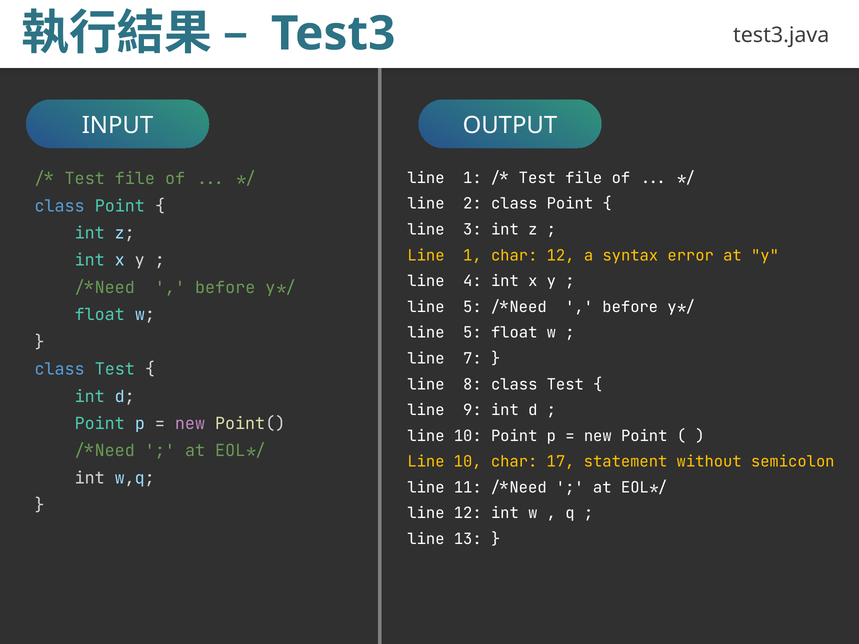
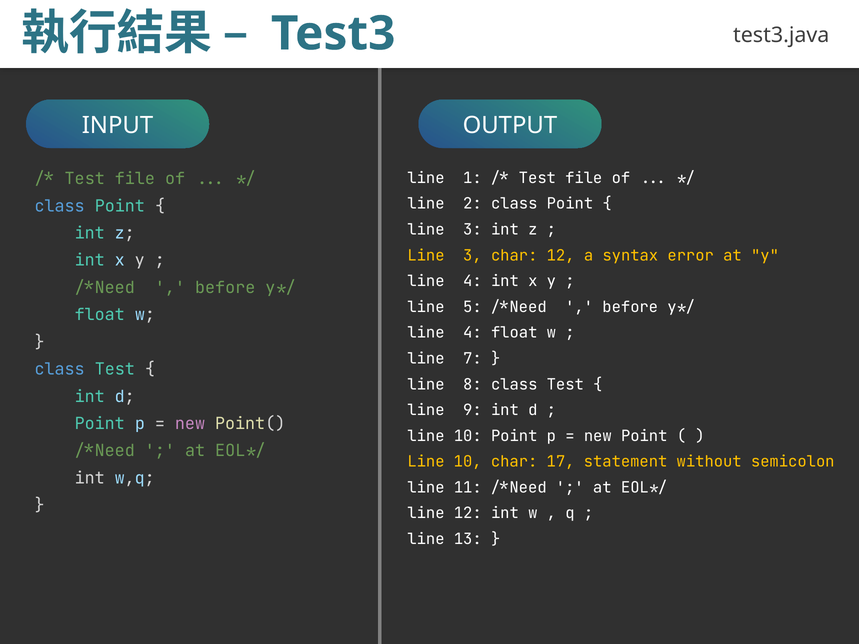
1: 1 -> 3 (472, 256)
5: 5 -> 4 (472, 333)
